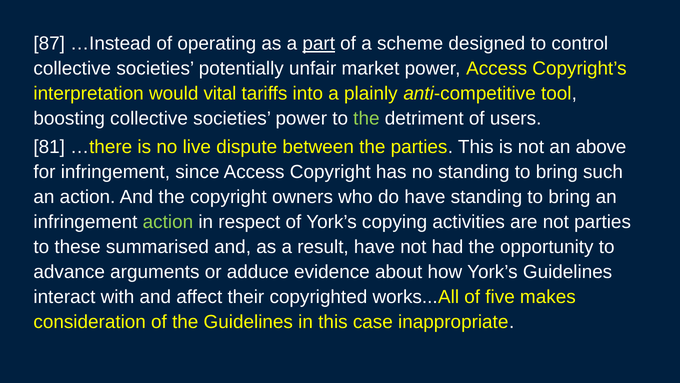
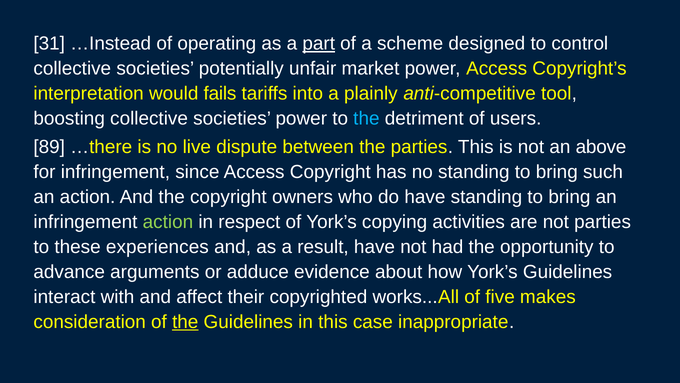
87: 87 -> 31 (49, 44)
vital: vital -> fails (220, 93)
the colour: light green -> light blue (366, 118)
81: 81 -> 89 (49, 147)
summarised: summarised -> experiences (157, 247)
the underline: none -> present (185, 322)
